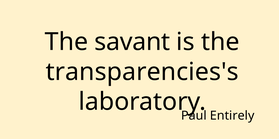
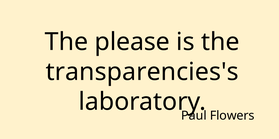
savant: savant -> please (132, 42)
Entirely: Entirely -> Flowers (232, 116)
